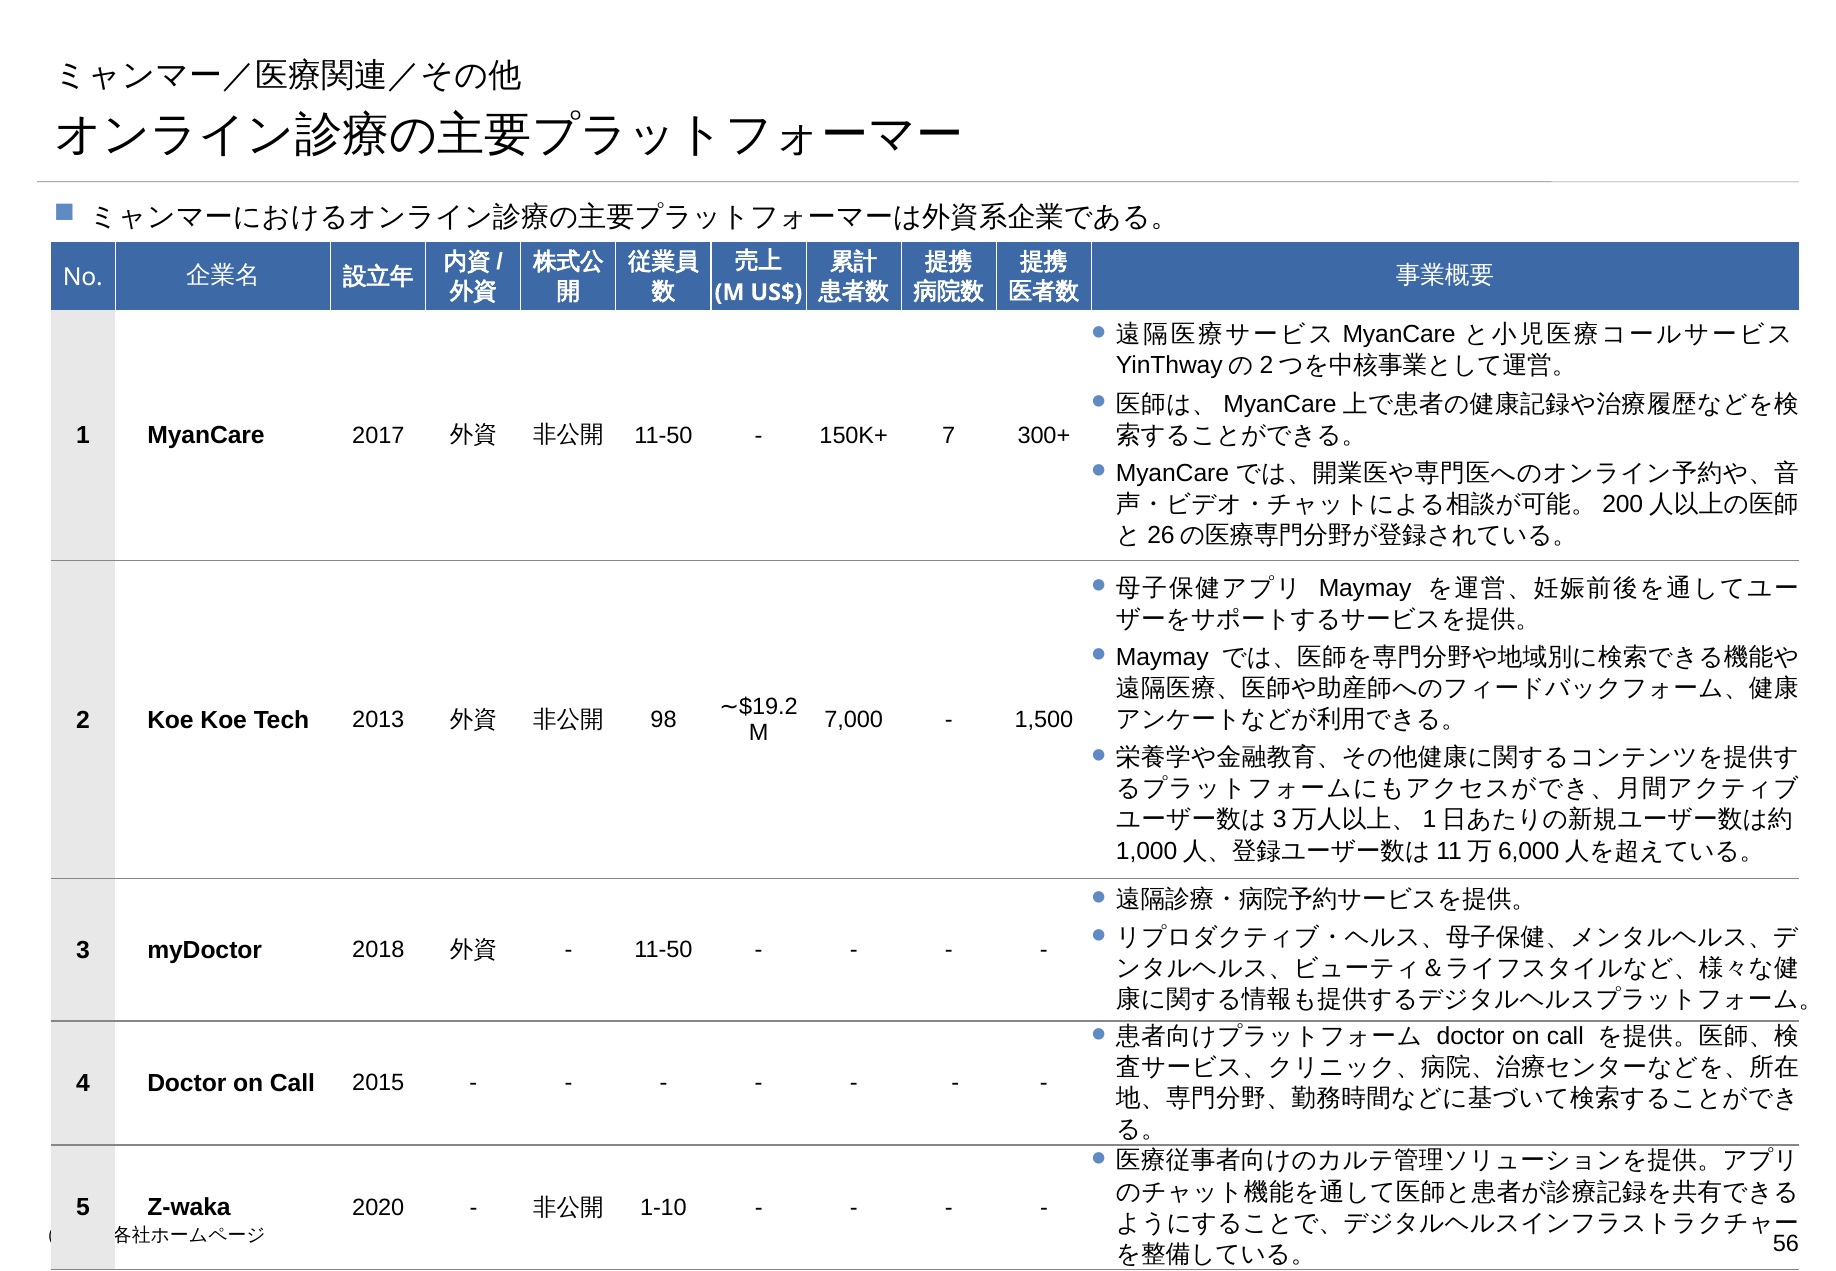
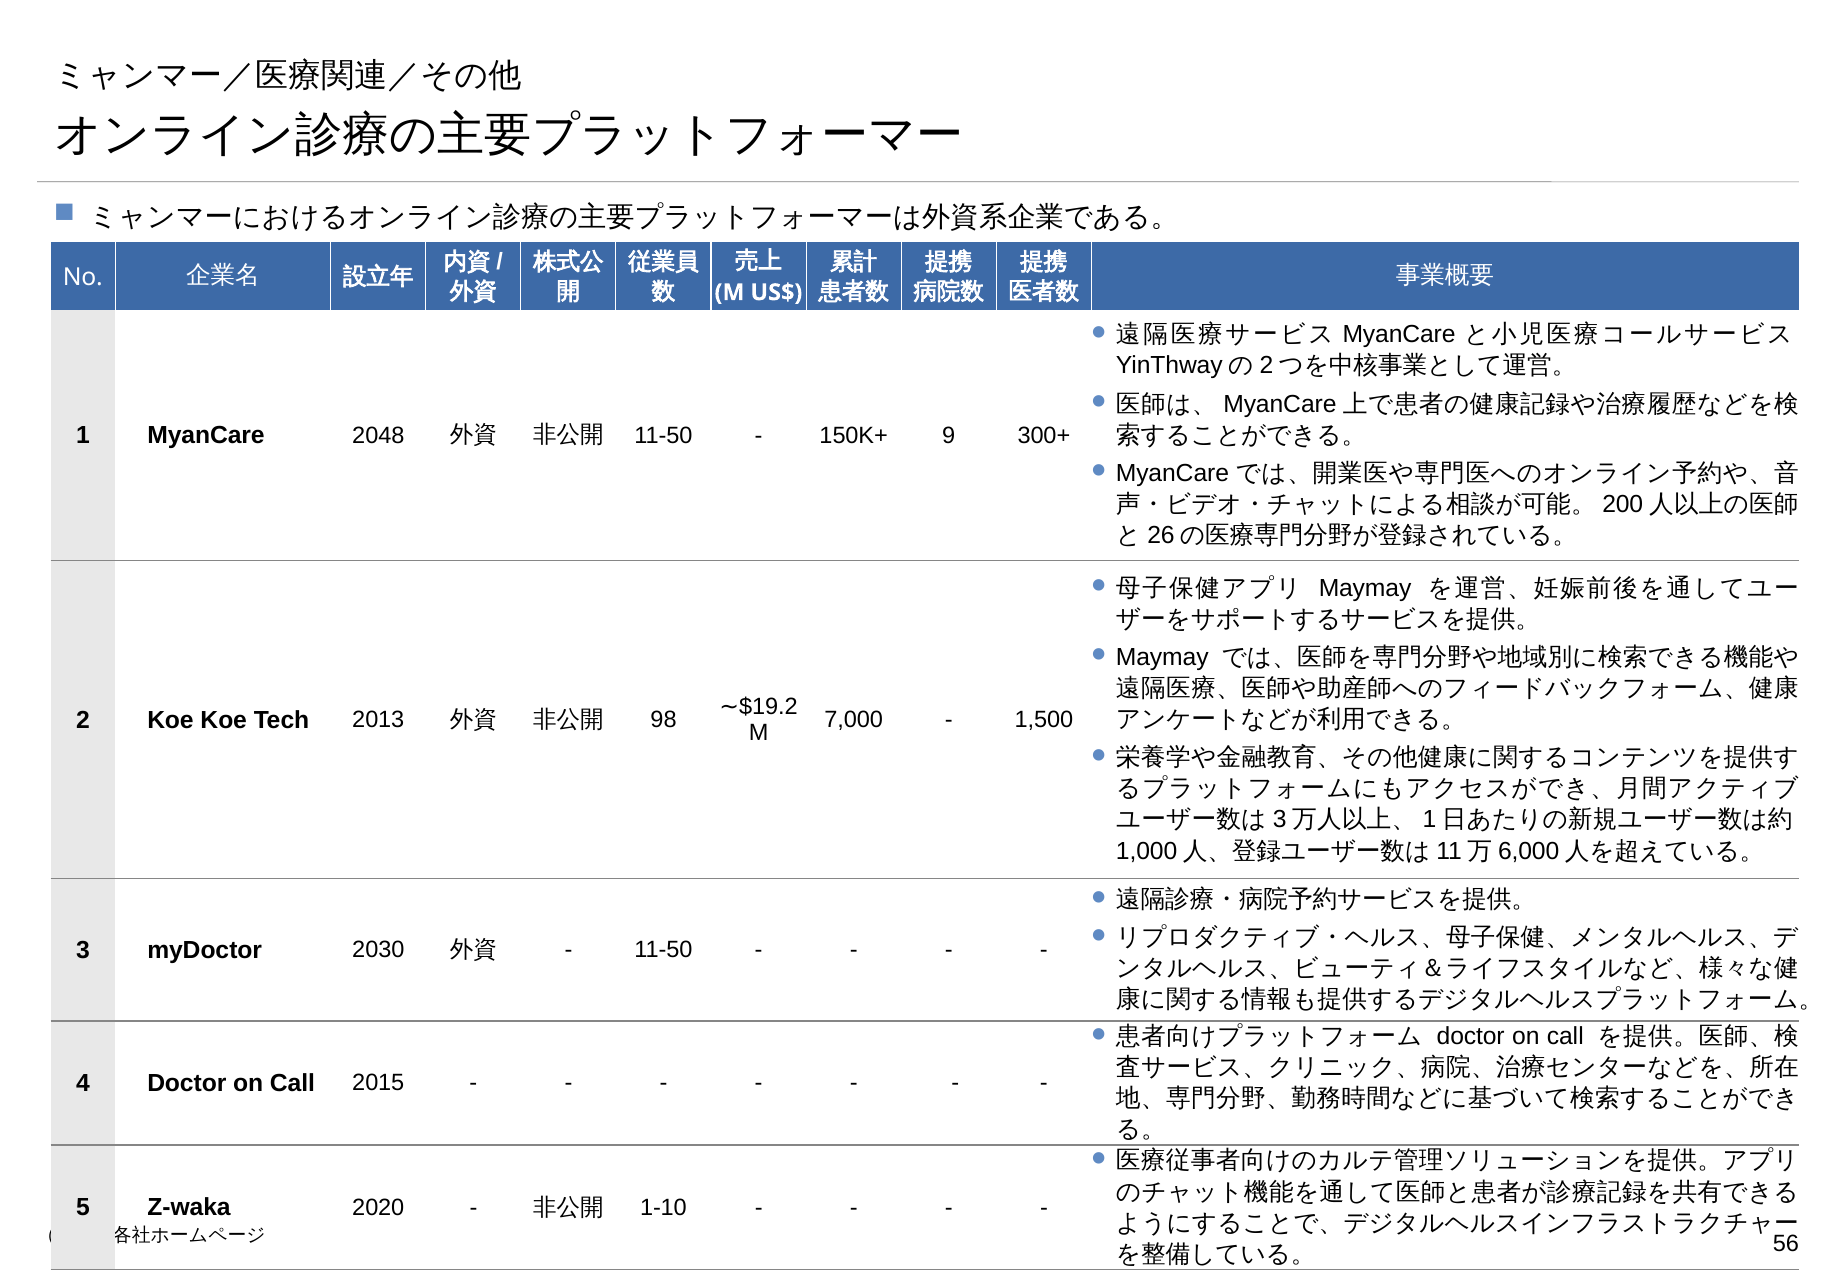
2017: 2017 -> 2048 (378, 435)
7: 7 -> 9 (949, 435)
2018: 2018 -> 2030 (378, 950)
